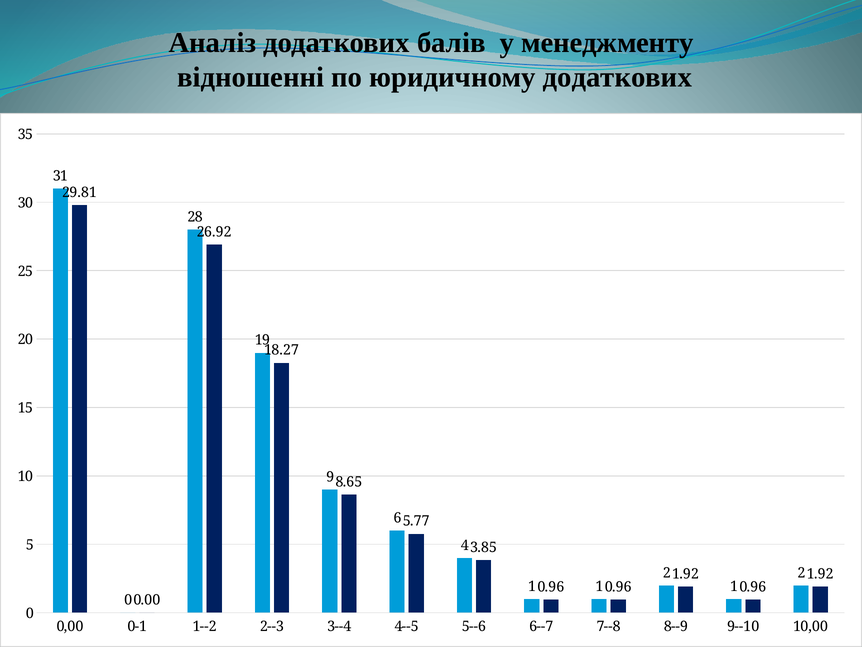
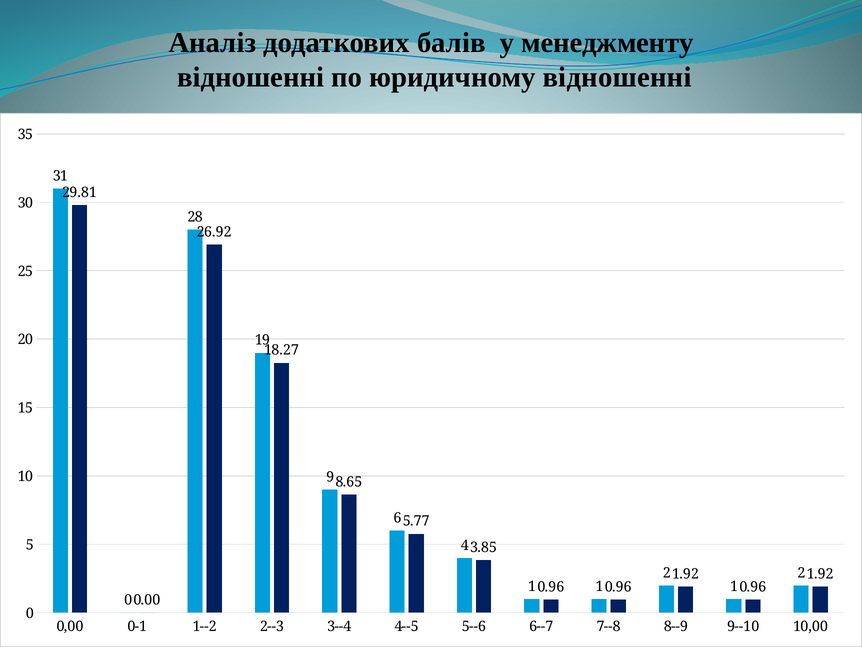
юридичному додаткових: додаткових -> відношенні (617, 77)
